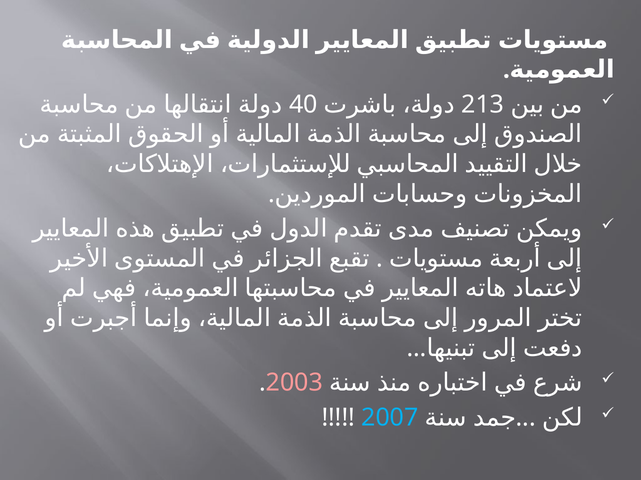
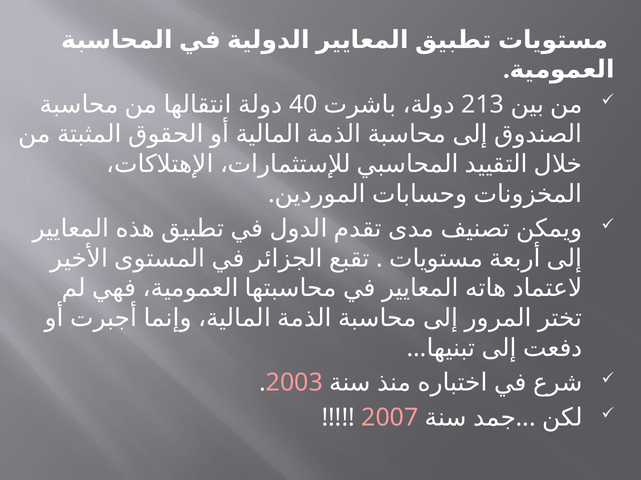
2007 colour: light blue -> pink (390, 418)
